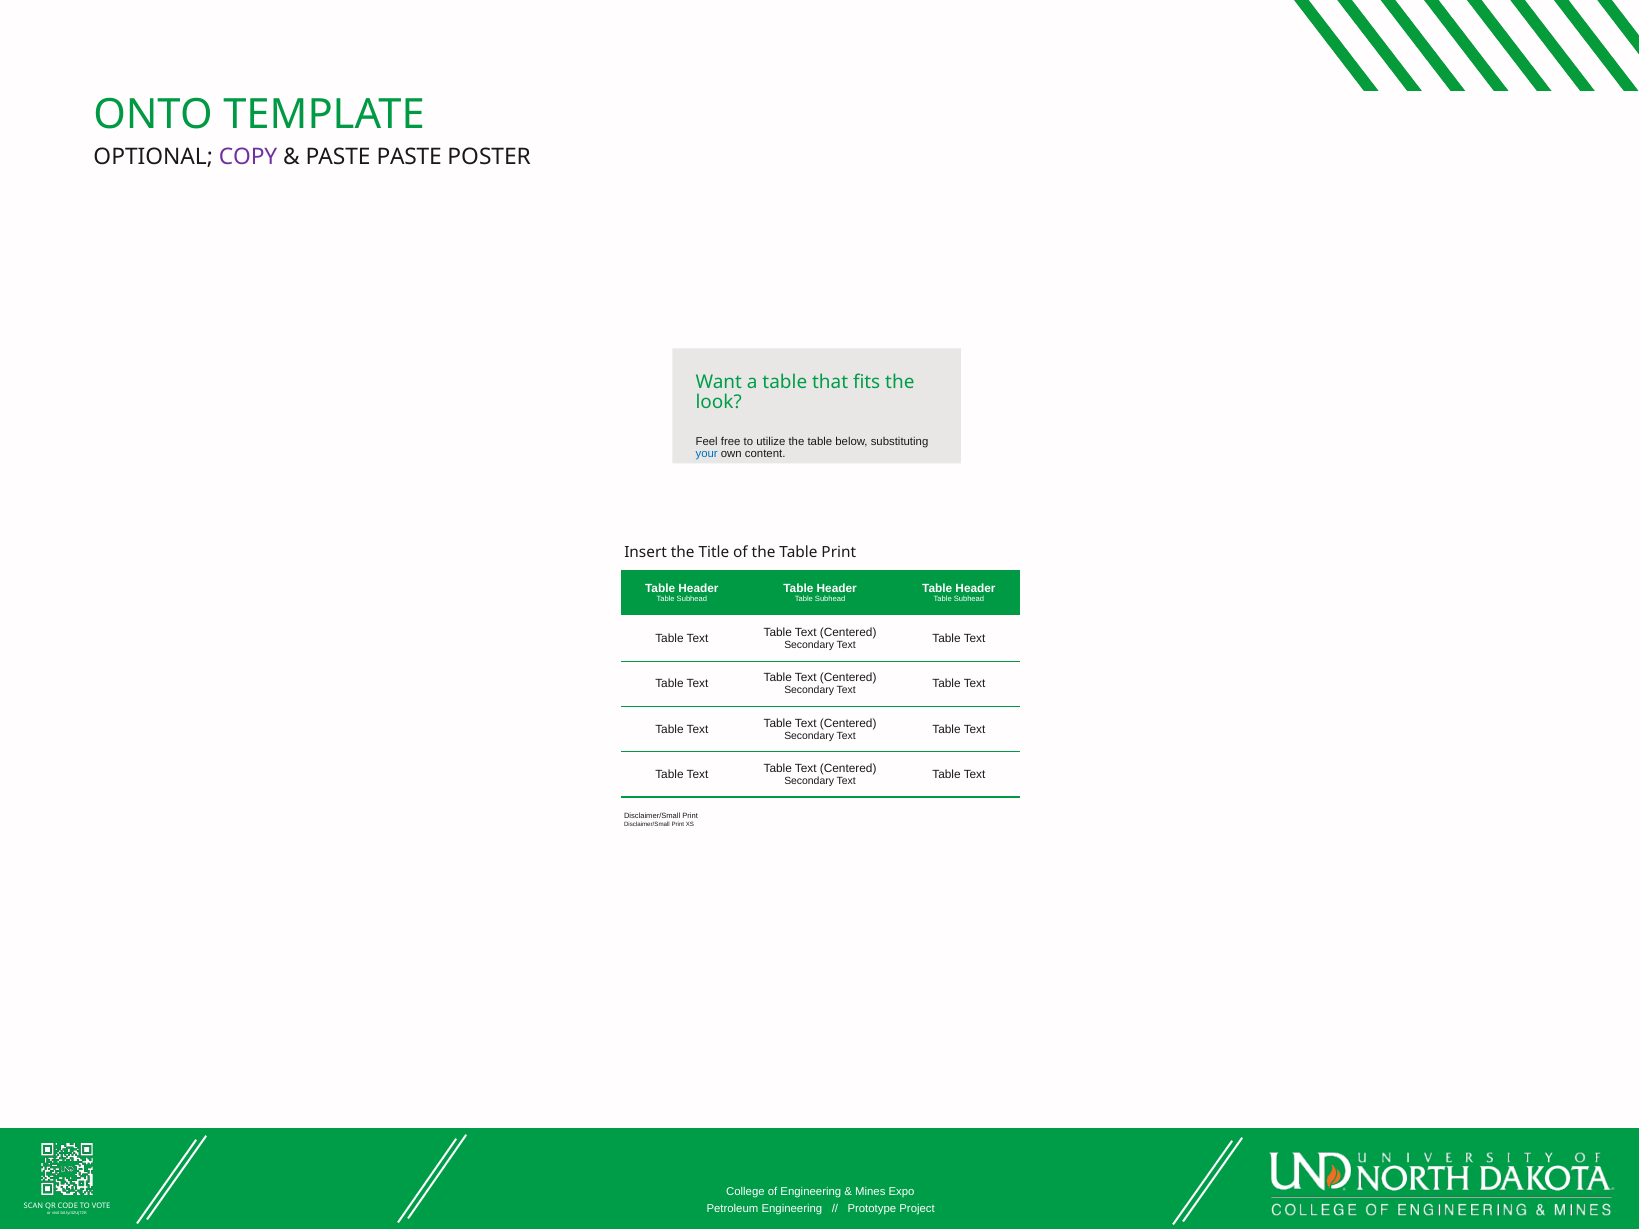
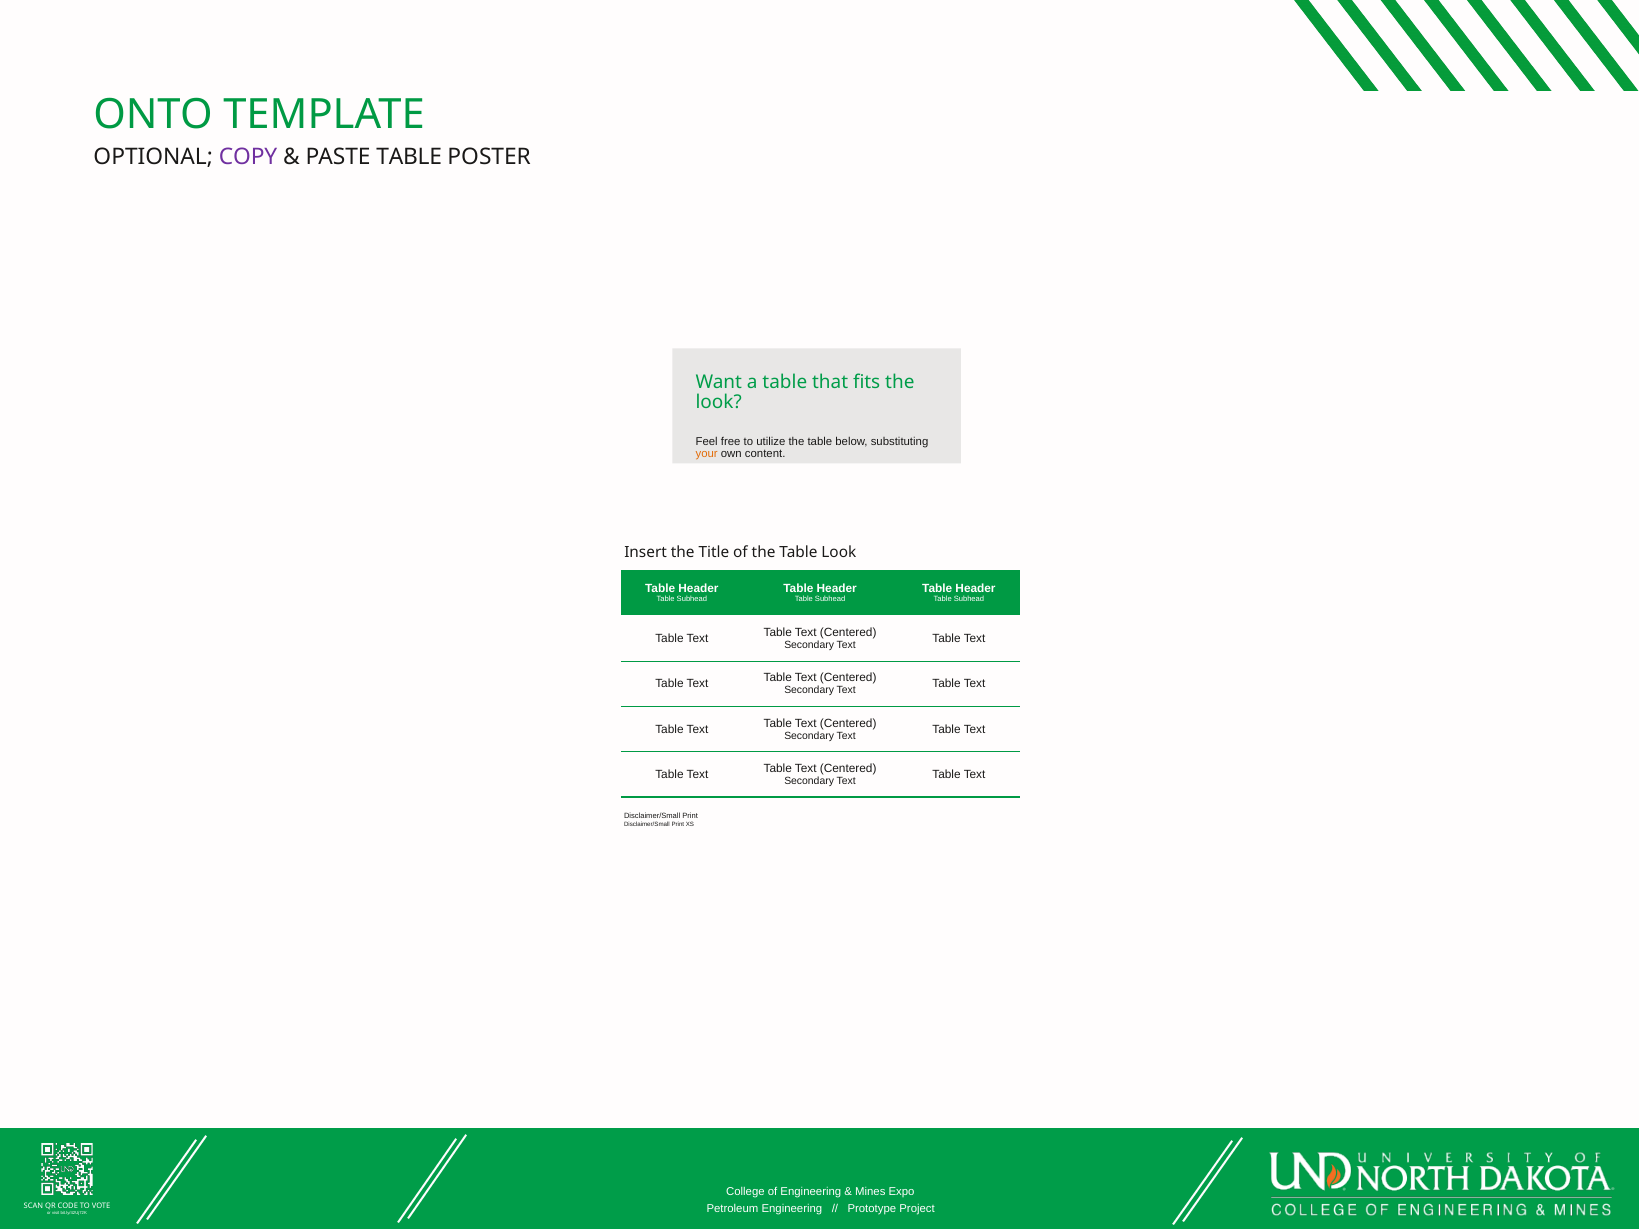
PASTE PASTE: PASTE -> TABLE (409, 157)
your colour: blue -> orange (707, 454)
Table Print: Print -> Look (839, 552)
